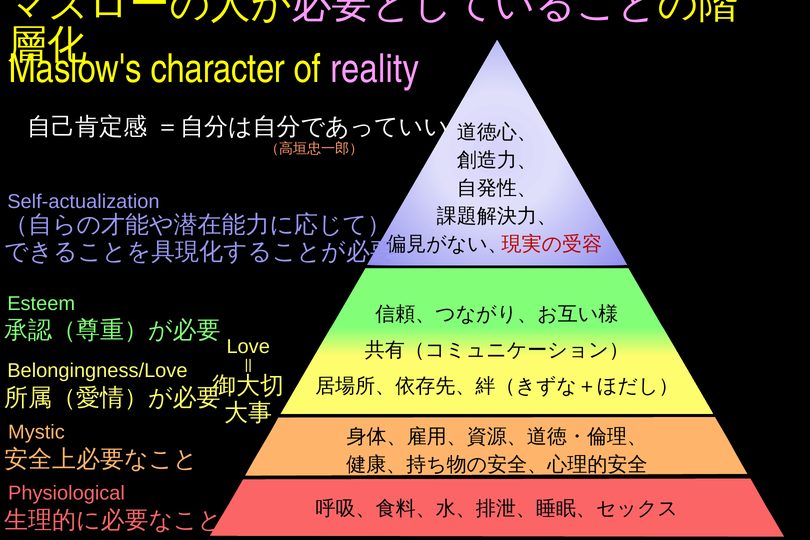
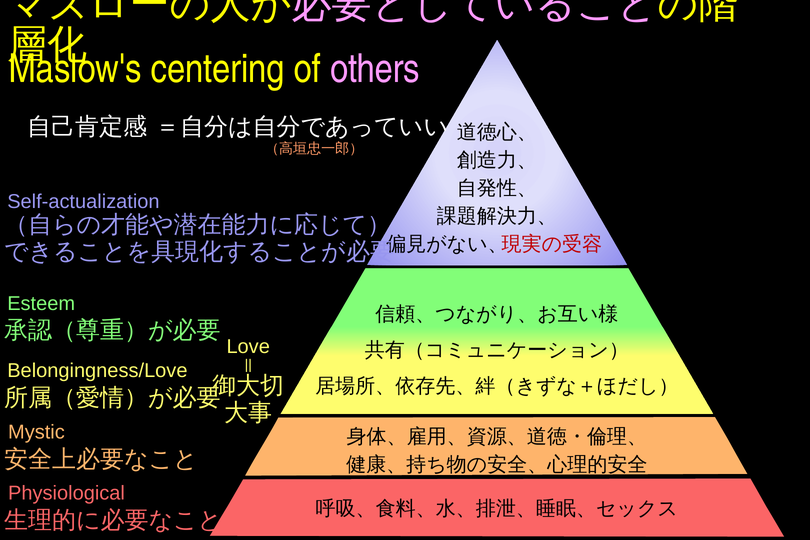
character: character -> centering (218, 69)
reality: reality -> others (375, 69)
